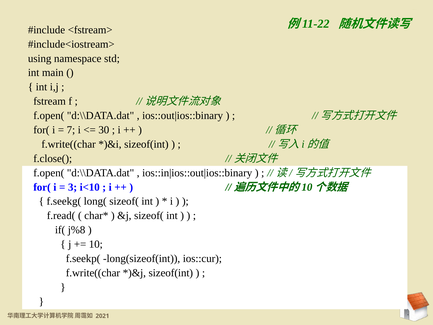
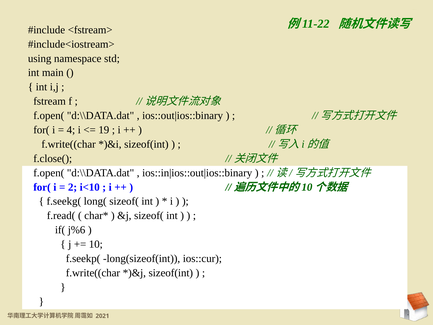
7: 7 -> 4 (71, 130)
30: 30 -> 19 (104, 130)
3: 3 -> 2 (73, 187)
j%8: j%8 -> j%6 (77, 230)
